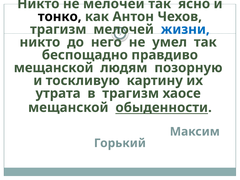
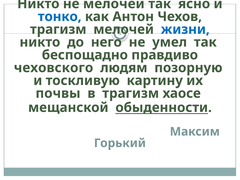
тонко colour: black -> blue (60, 17)
мещанской: мещанской -> чеховского (54, 68)
утрата: утрата -> почвы (58, 93)
